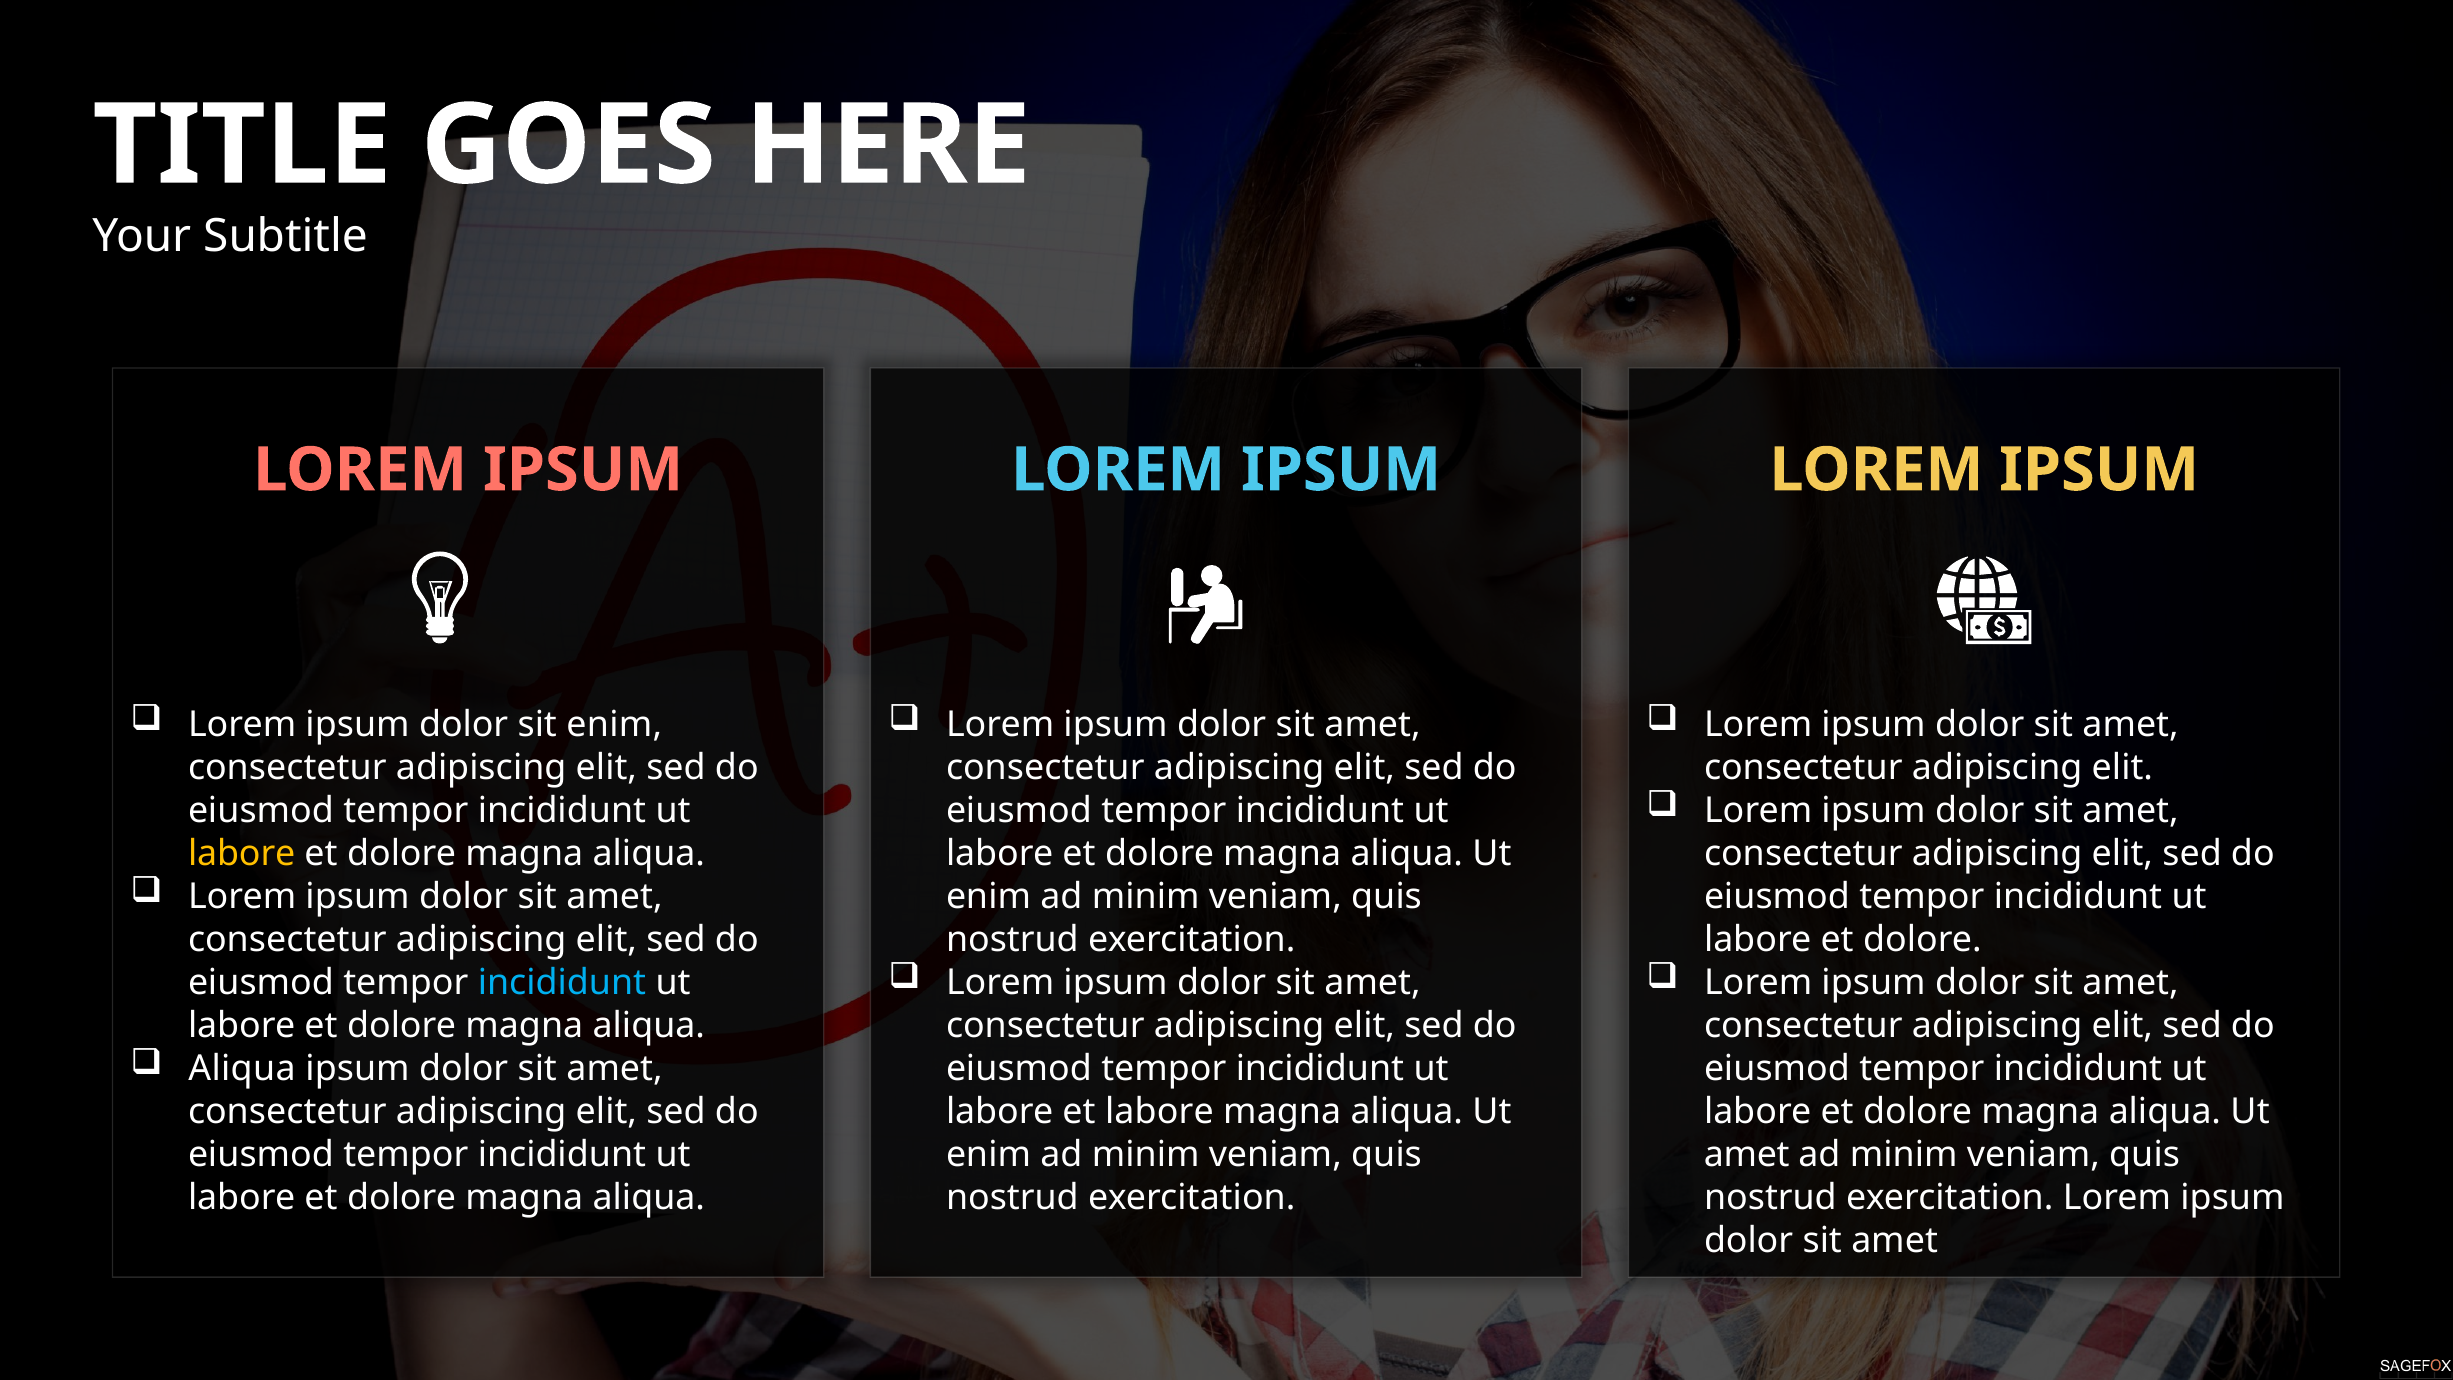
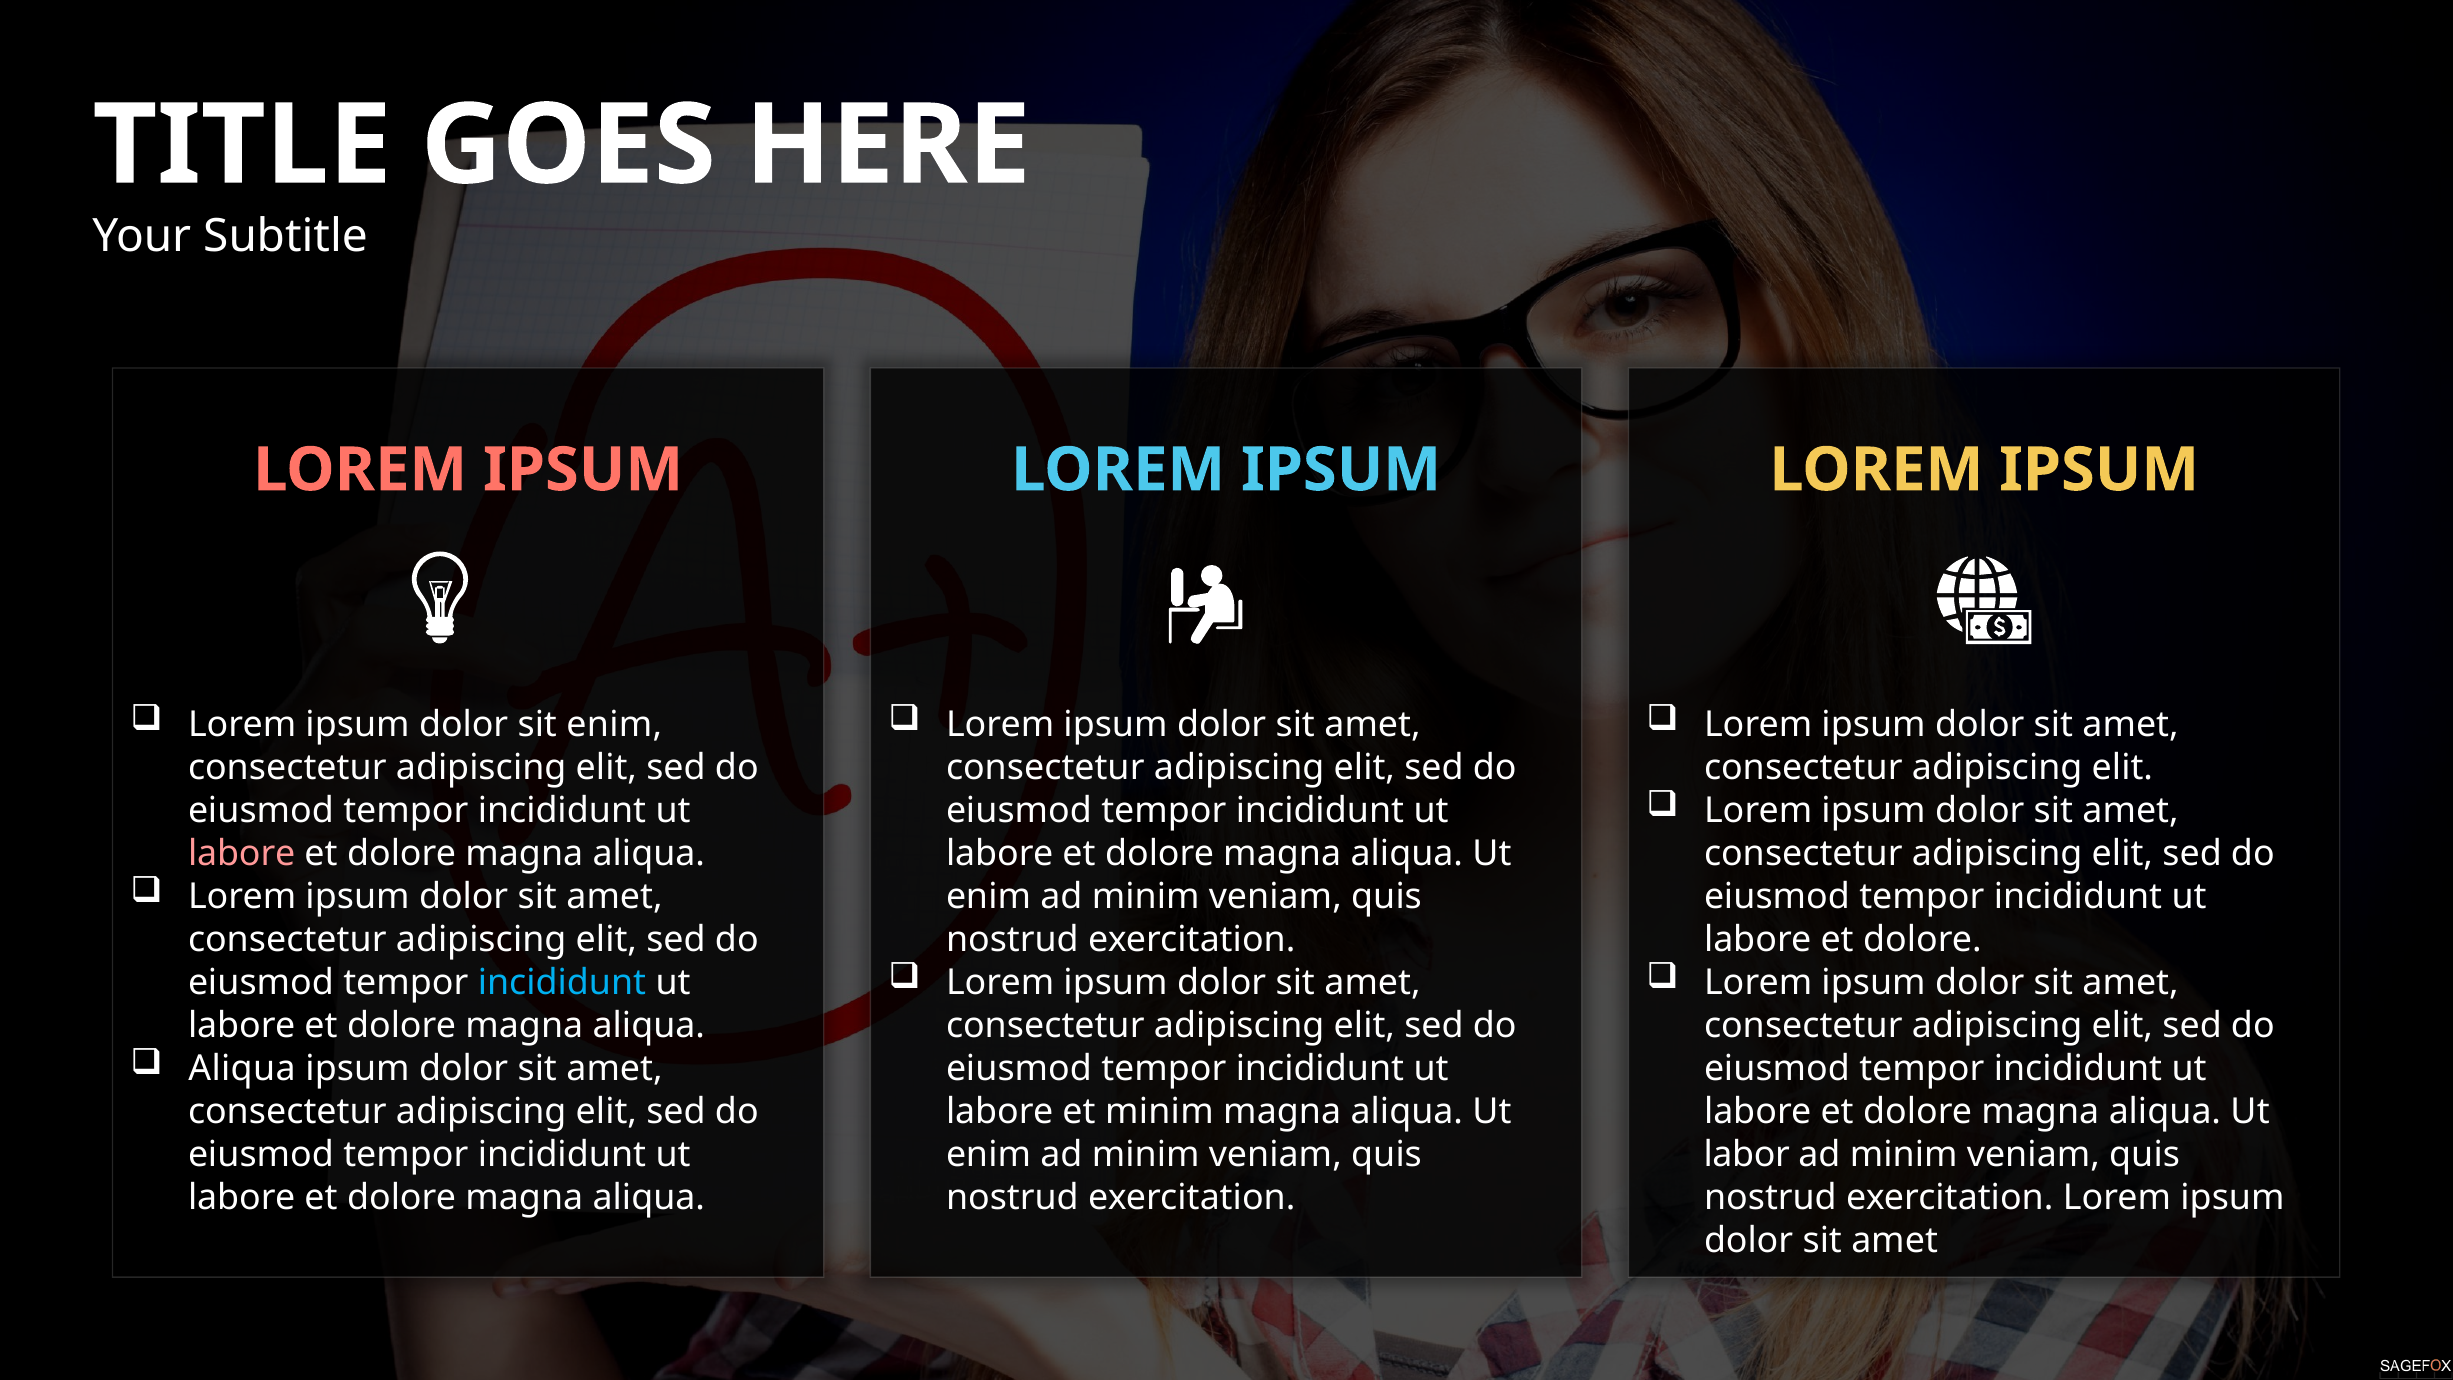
labore colour: yellow -> pink (242, 853)
et labore: labore -> minim (1159, 1111)
amet: amet -> labor (1747, 1154)
